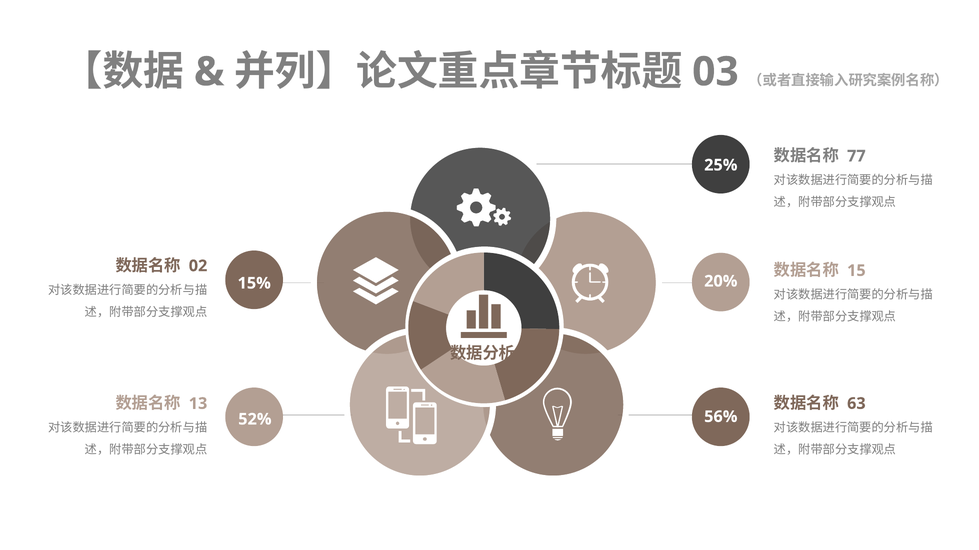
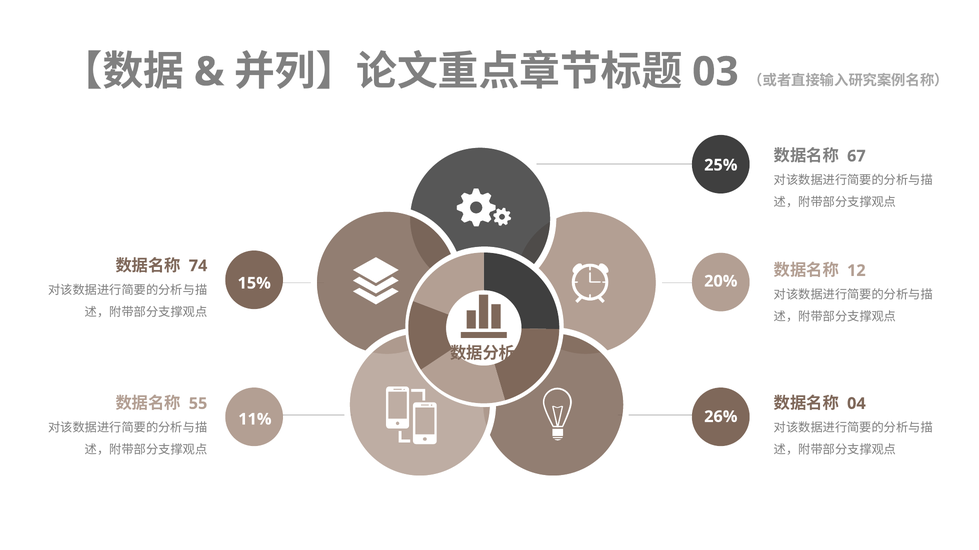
77: 77 -> 67 (856, 156)
02: 02 -> 74 (198, 266)
15: 15 -> 12 (856, 271)
13: 13 -> 55 (198, 404)
63: 63 -> 04 (856, 404)
56%: 56% -> 26% (721, 417)
52%: 52% -> 11% (255, 420)
